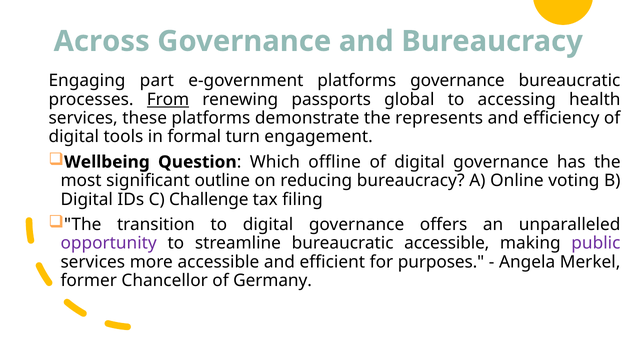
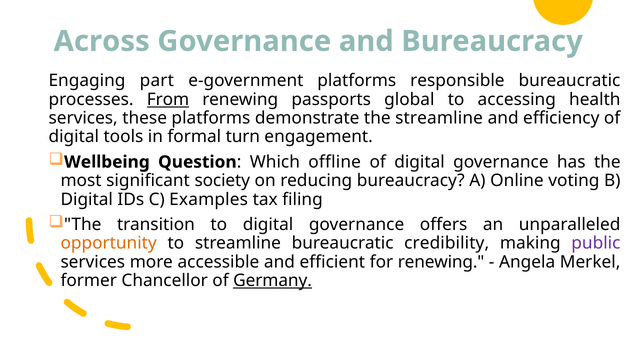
platforms governance: governance -> responsible (457, 81)
the represents: represents -> streamline (439, 118)
outline: outline -> society (222, 181)
Challenge: Challenge -> Examples (209, 200)
opportunity colour: purple -> orange (109, 244)
bureaucratic accessible: accessible -> credibility (447, 244)
for purposes: purposes -> renewing (441, 262)
Germany underline: none -> present (273, 281)
